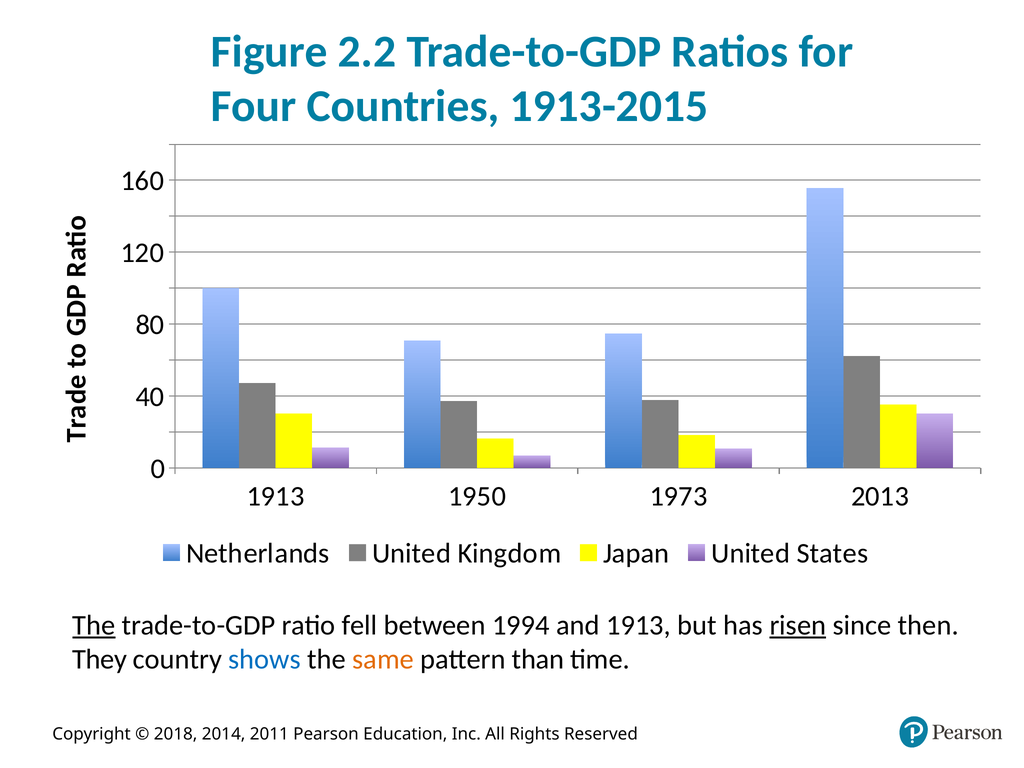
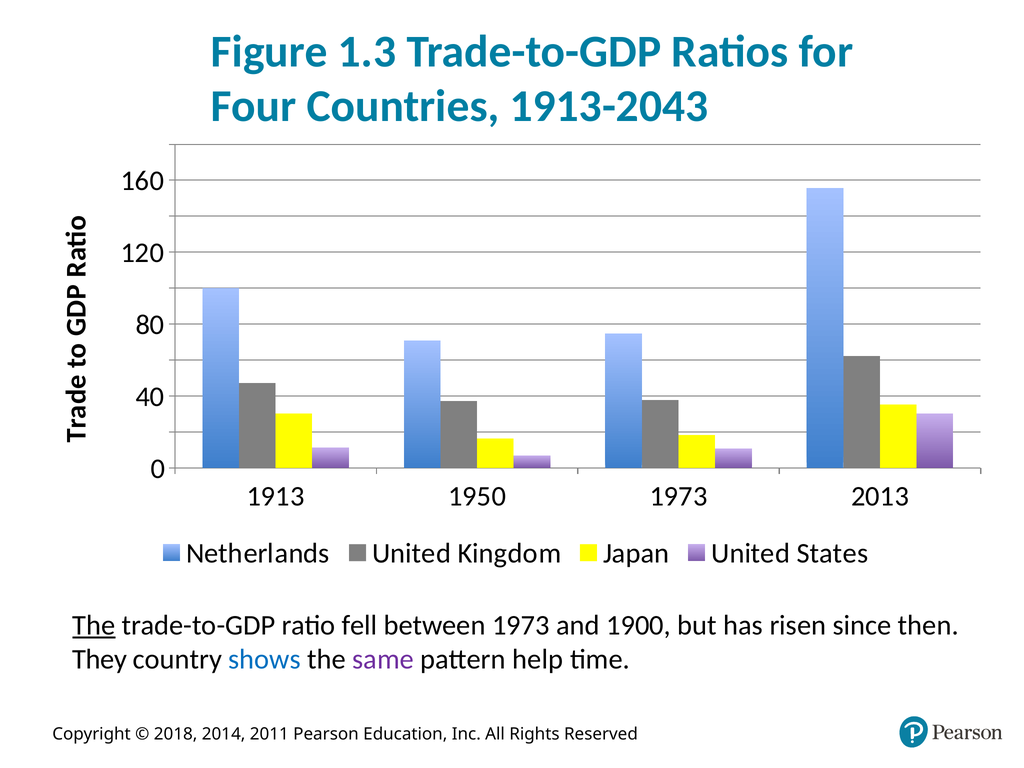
2.2: 2.2 -> 1.3 (367, 52)
1913-2015: 1913-2015 -> 1913-2043 (609, 106)
between 1994: 1994 -> 1973 (521, 625)
and 1913: 1913 -> 1900 (639, 625)
risen underline: present -> none (798, 625)
same colour: orange -> purple (383, 659)
than: than -> help (538, 659)
